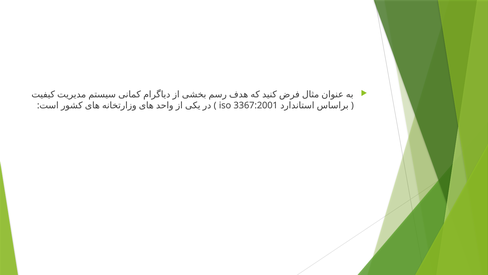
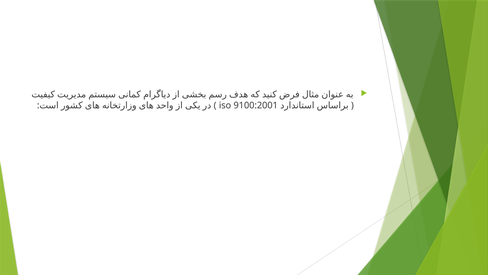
3367:2001: 3367:2001 -> 9100:2001 (256, 105)
